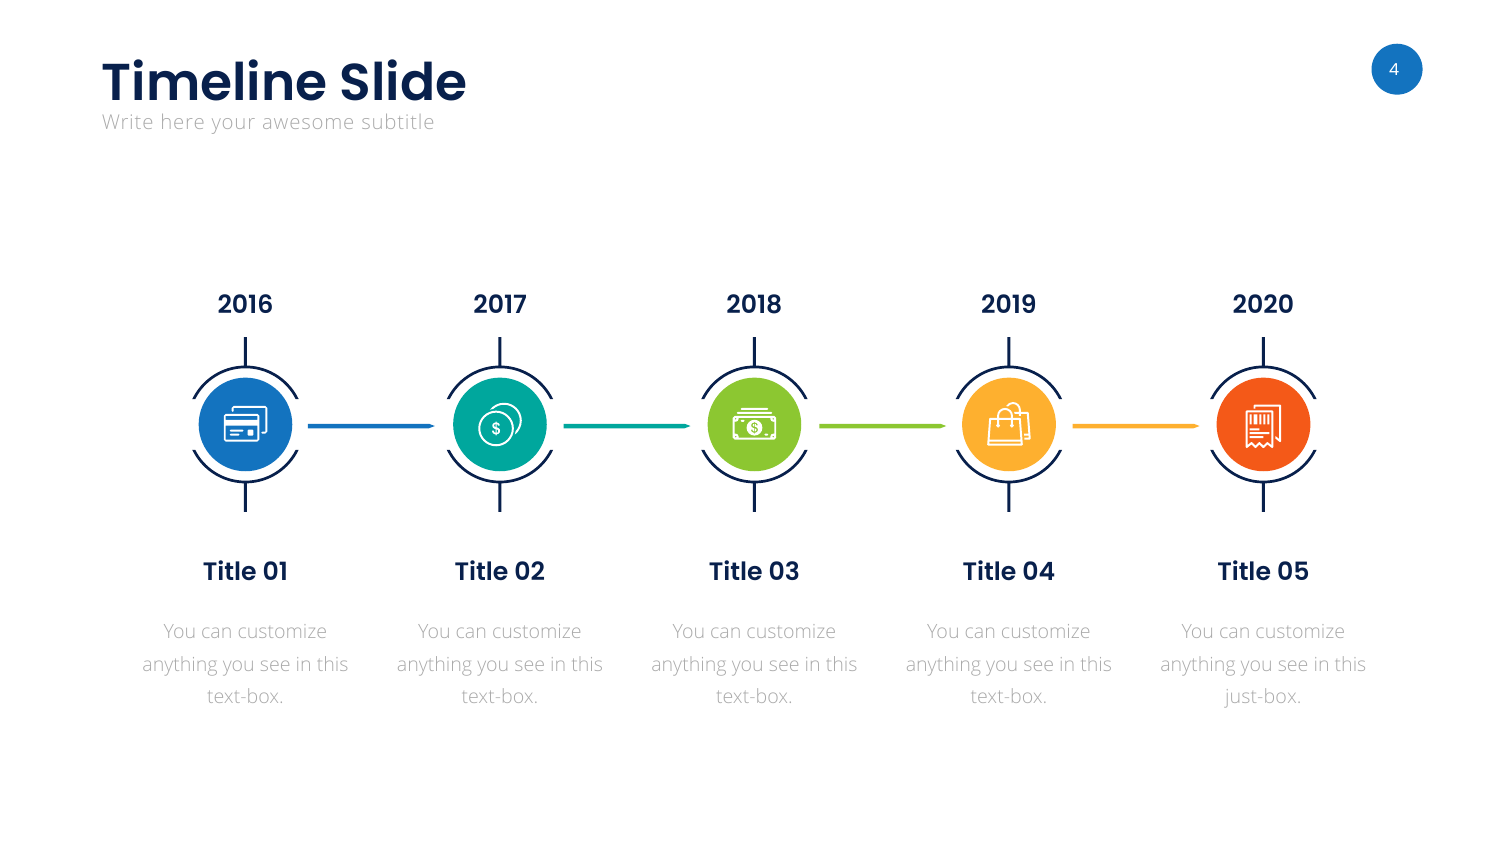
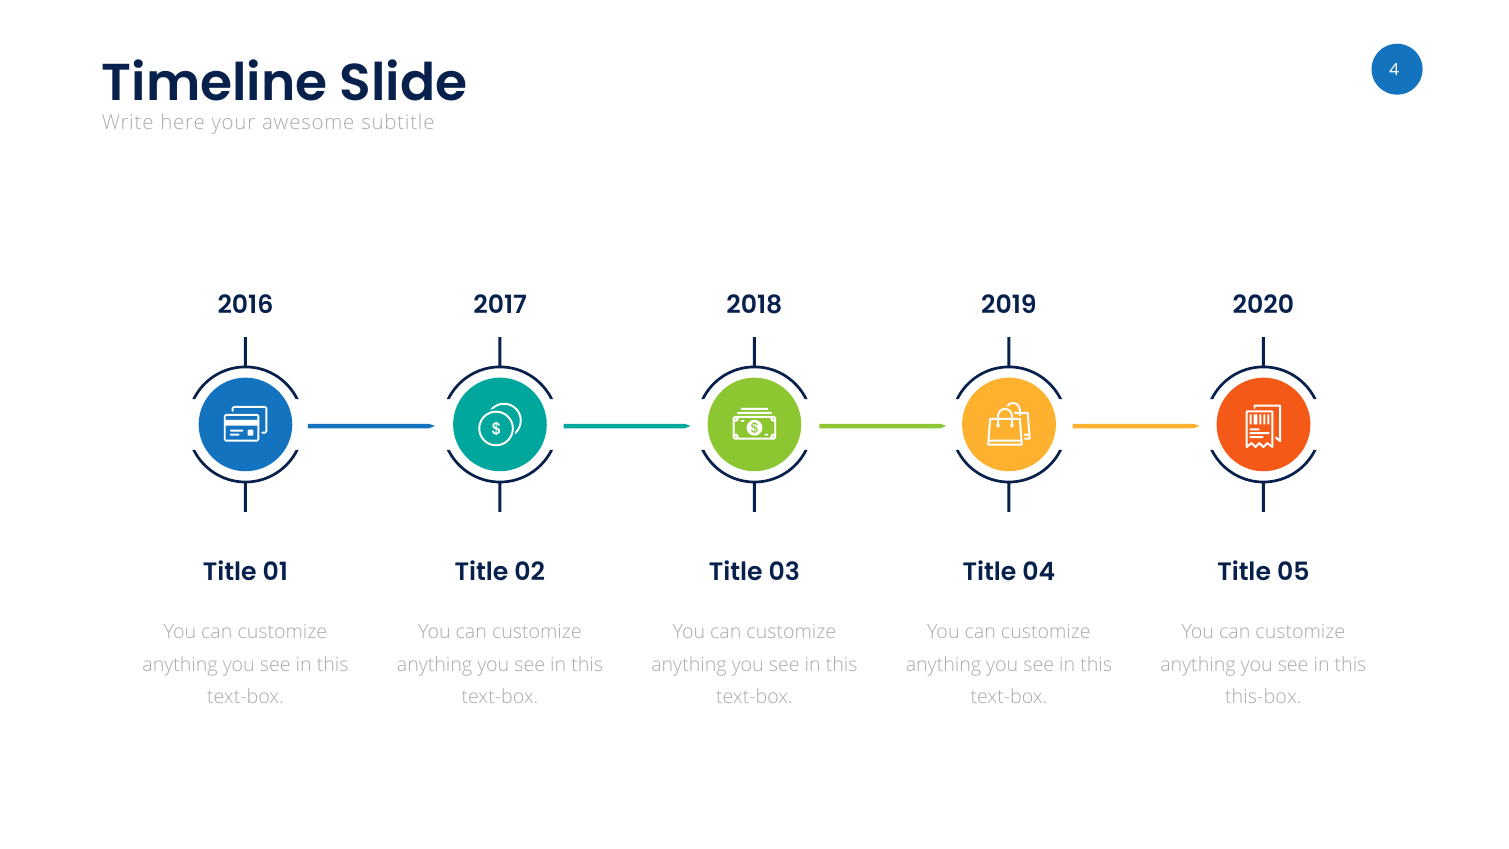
just-box: just-box -> this-box (1263, 697)
